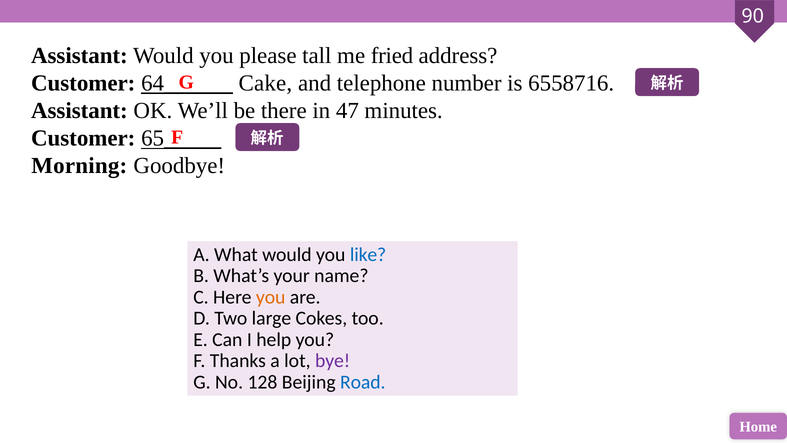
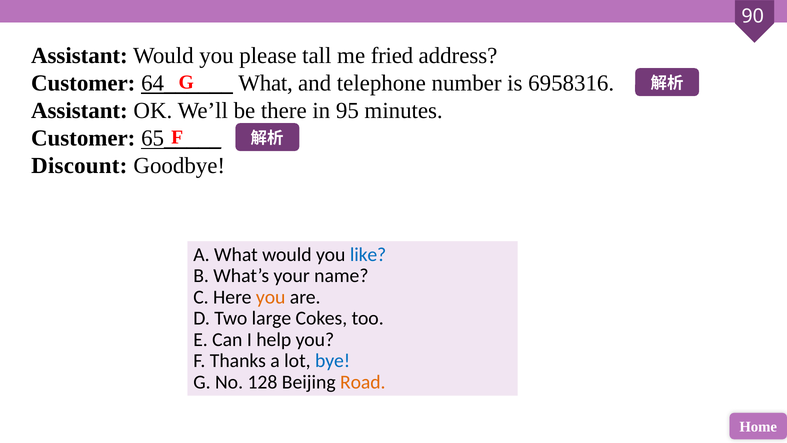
Cake: Cake -> What (266, 83)
6558716: 6558716 -> 6958316 (571, 83)
47: 47 -> 95 (347, 111)
Morning: Morning -> Discount (79, 166)
bye colour: purple -> blue (333, 361)
Road colour: blue -> orange (363, 382)
